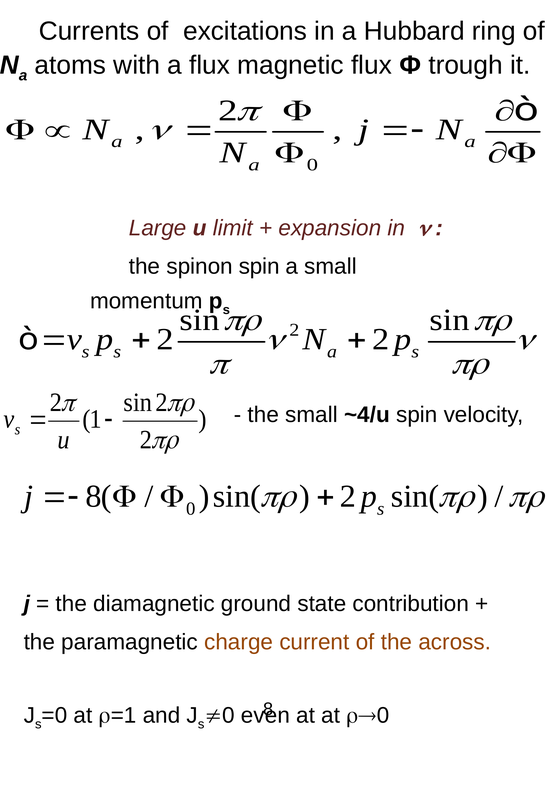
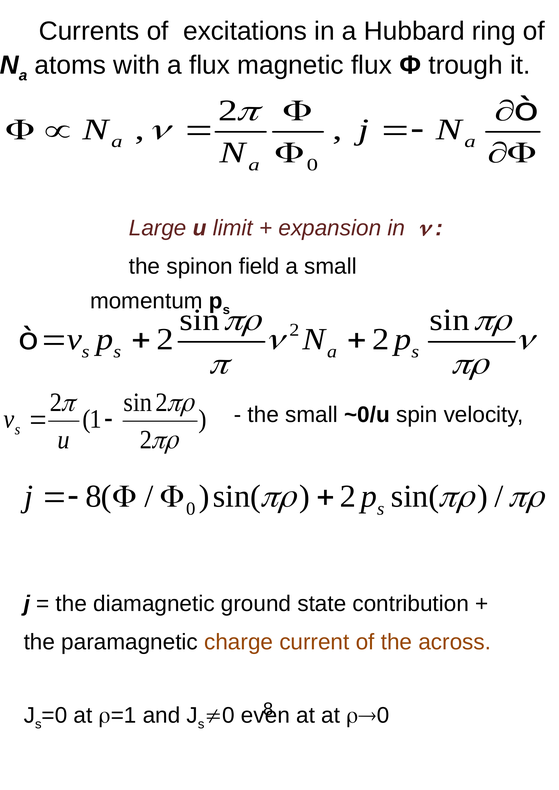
spinon spin: spin -> field (259, 267)
~4/u: ~4/u -> ~0/u (367, 415)
